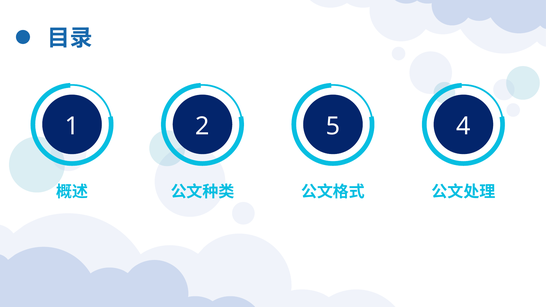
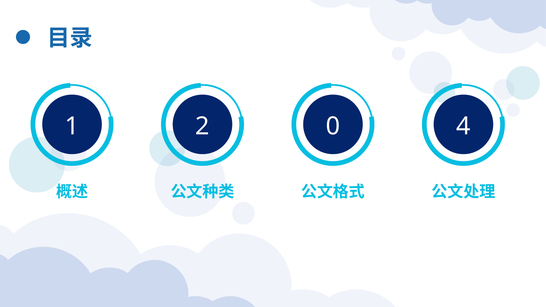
5: 5 -> 0 (333, 126)
